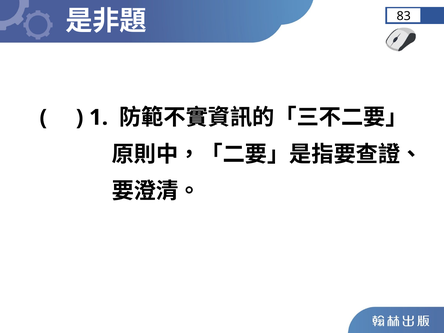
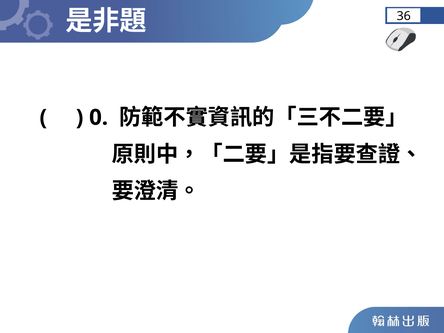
83: 83 -> 36 (404, 16)
1: 1 -> 0 (99, 117)
